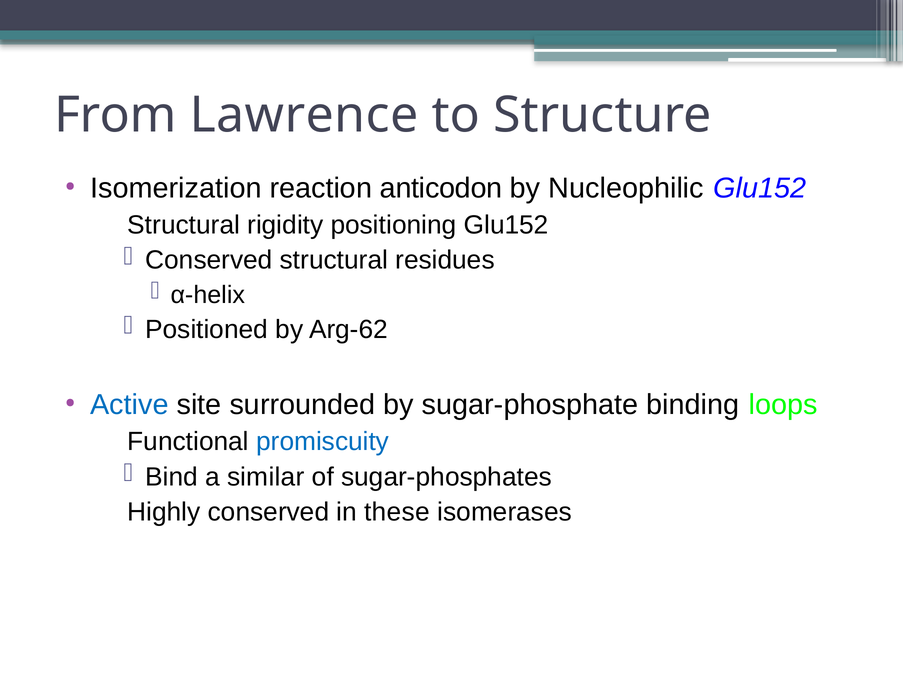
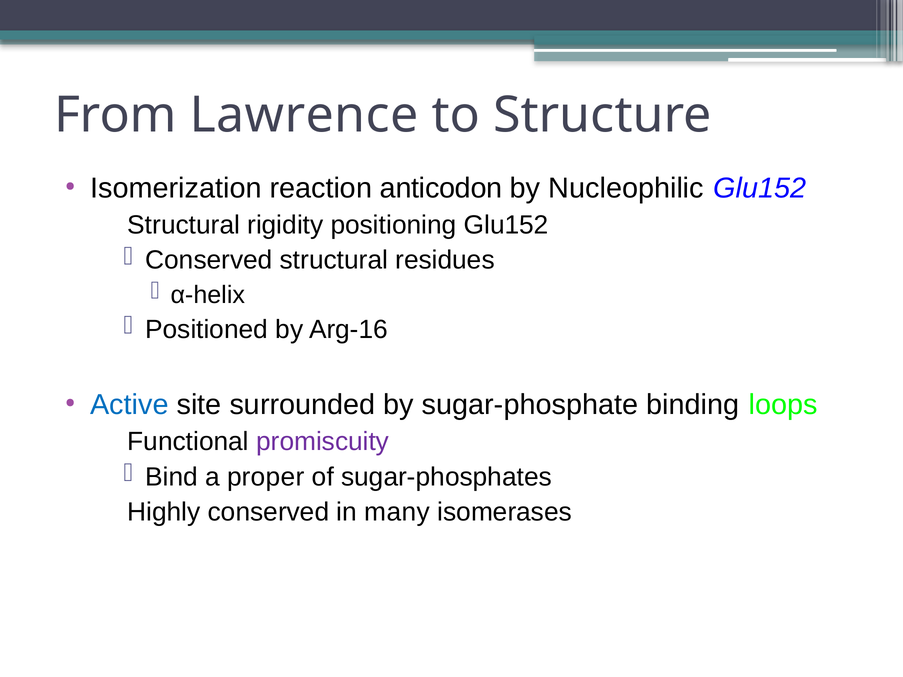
Arg-62: Arg-62 -> Arg-16 (349, 330)
promiscuity colour: blue -> purple (323, 442)
similar: similar -> proper (266, 477)
these: these -> many (397, 512)
